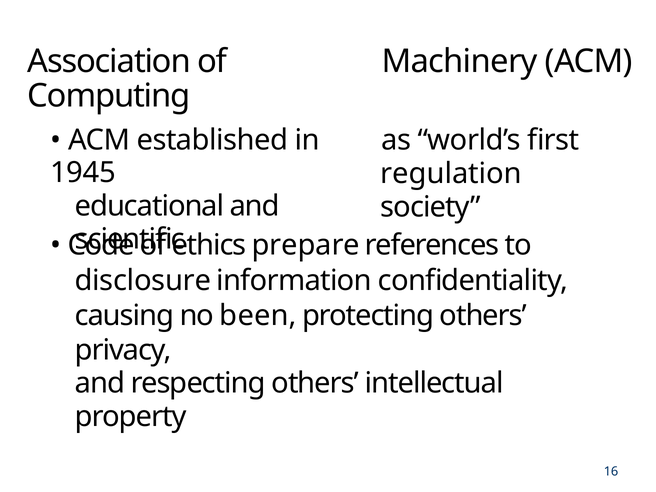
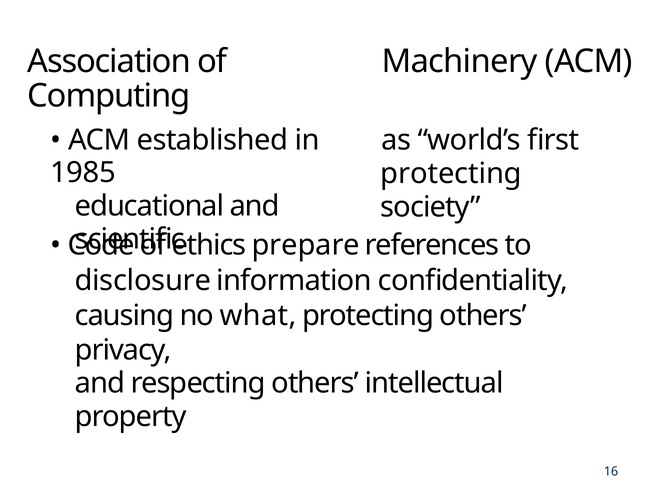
1945: 1945 -> 1985 (83, 173)
regulation: regulation -> protecting (451, 174)
been: been -> what (258, 315)
